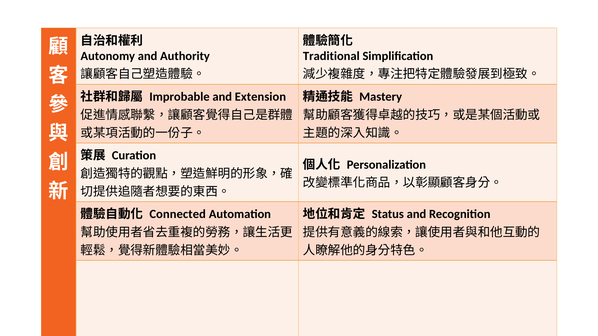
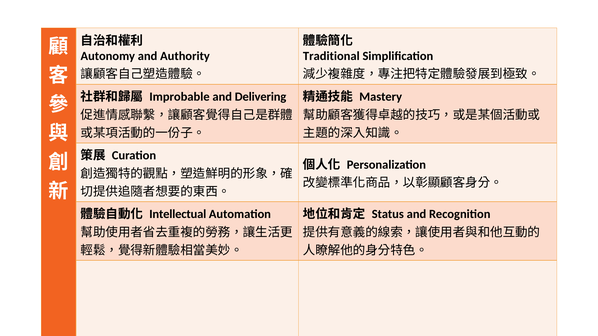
Extension: Extension -> Delivering (261, 97)
Connected: Connected -> Intellectual (178, 214)
